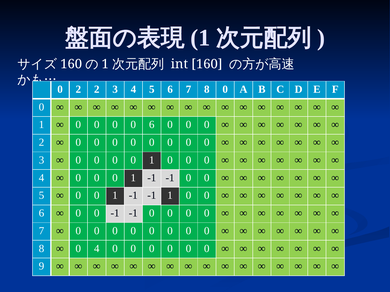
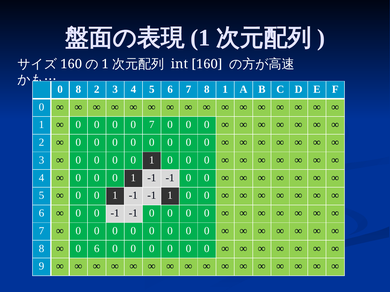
0 2: 2 -> 8 (78, 89)
8 0: 0 -> 1 (225, 89)
0 6: 6 -> 7 (152, 125)
0 4: 4 -> 6 (97, 249)
